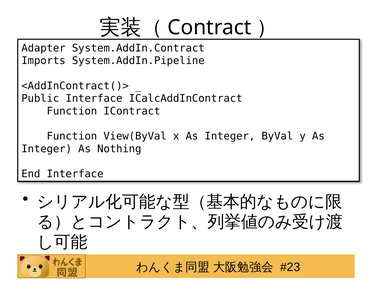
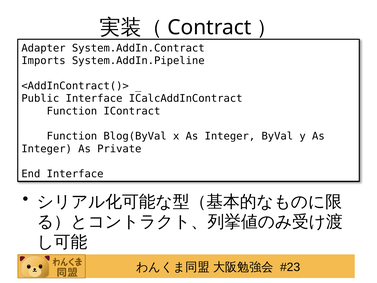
View(ByVal: View(ByVal -> Blog(ByVal (135, 136)
Nothing: Nothing -> Private (119, 149)
